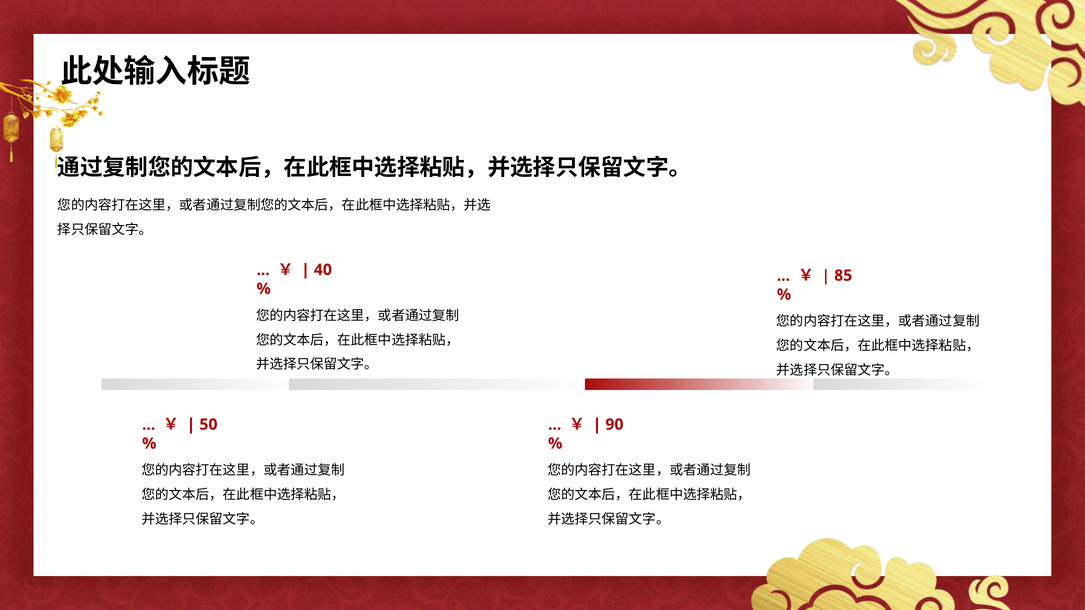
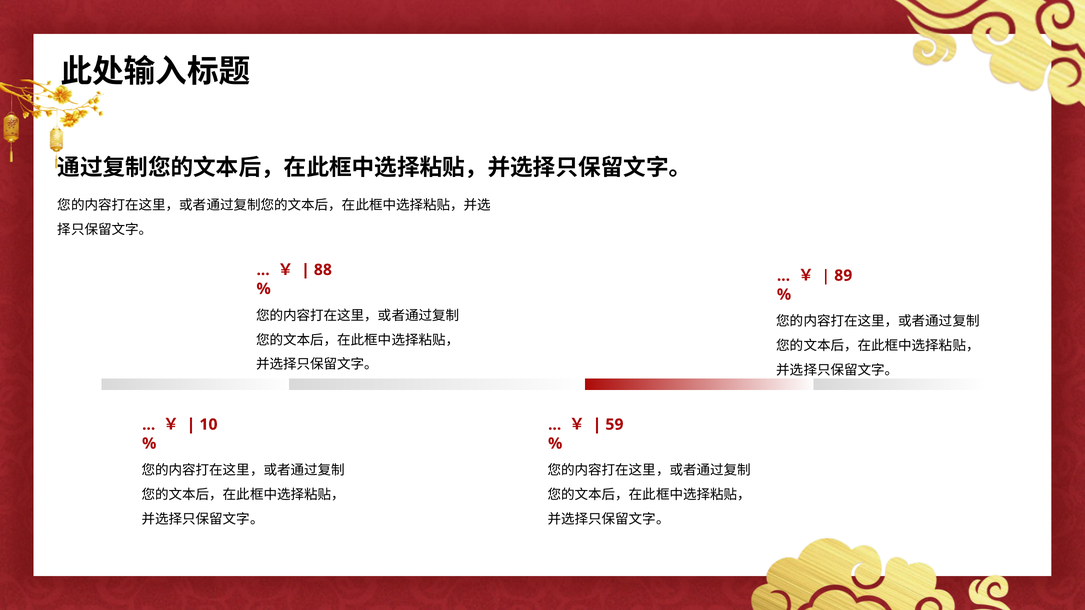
40: 40 -> 88 (323, 270)
85: 85 -> 89 (843, 276)
50: 50 -> 10 (208, 425)
90: 90 -> 59 (614, 425)
